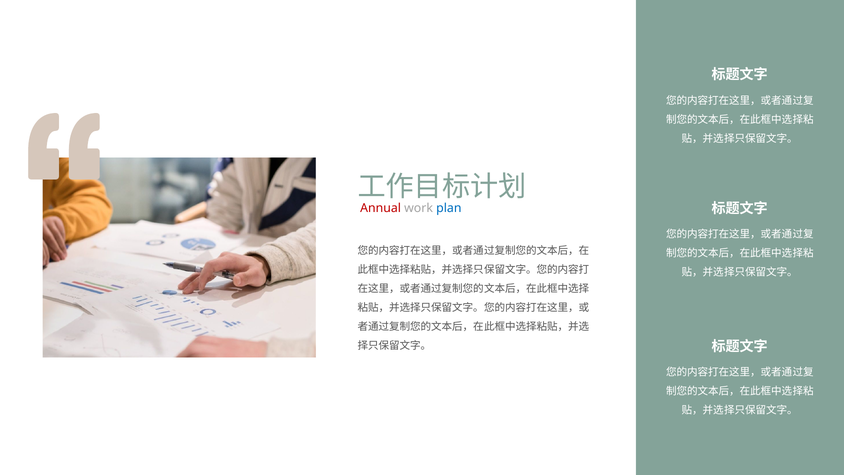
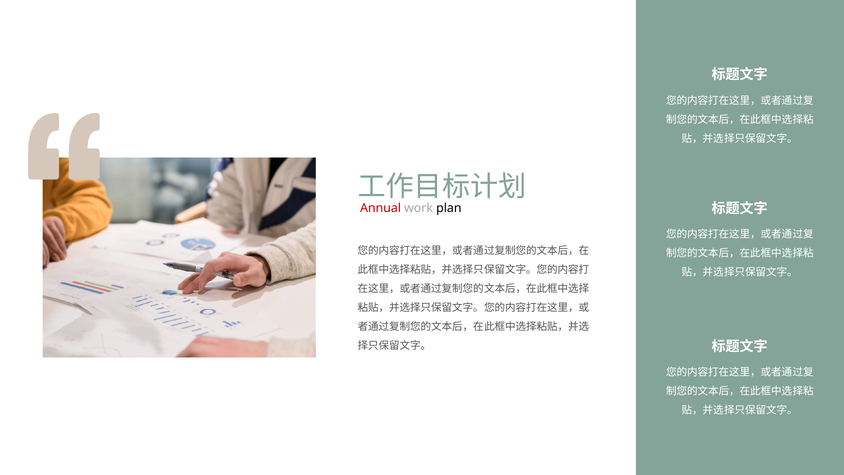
plan colour: blue -> black (449, 208)
